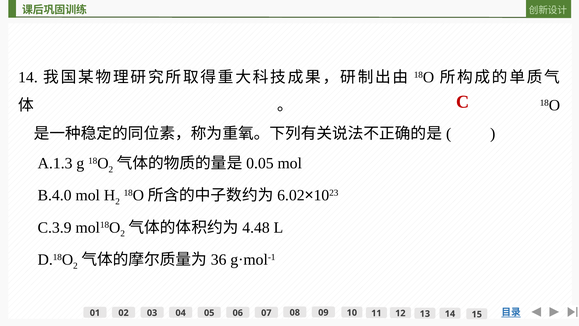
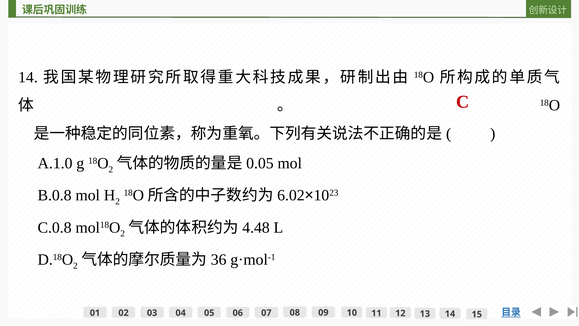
A.1.3: A.1.3 -> A.1.0 (55, 163)
B.4.0: B.4.0 -> B.0.8 (55, 195)
C.3.9: C.3.9 -> C.0.8 (55, 227)
